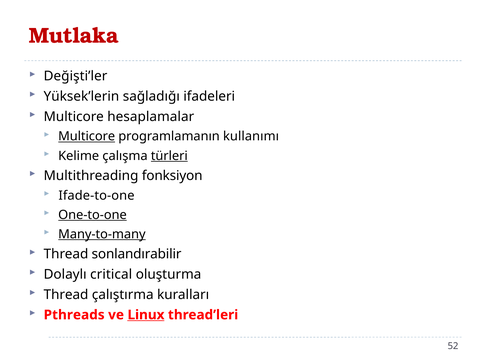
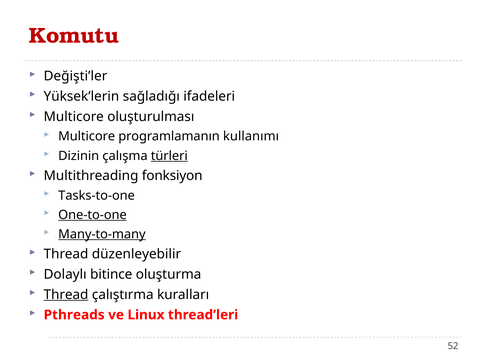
Mutlaka: Mutlaka -> Komutu (74, 36)
hesaplamalar: hesaplamalar -> oluşturulması (151, 117)
Multicore underline: present -> none (87, 137)
Kelime: Kelime -> Dizinin (79, 156)
Ifade-to-one: Ifade-to-one -> Tasks-to-one (97, 196)
sonlandırabilir: sonlandırabilir -> düzenleyebilir (136, 254)
critical: critical -> bitince (111, 275)
Thread underline: none -> present (66, 295)
Linux underline: present -> none (146, 315)
